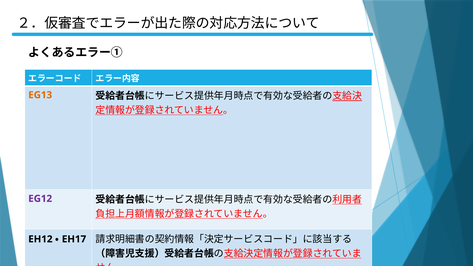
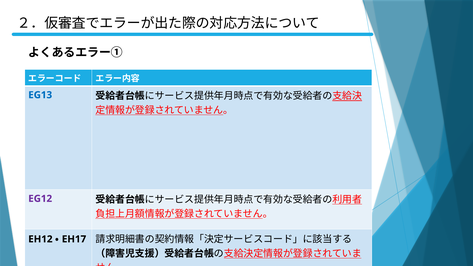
EG13 colour: orange -> blue (40, 95)
